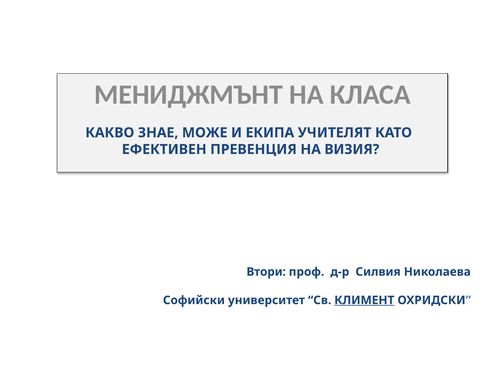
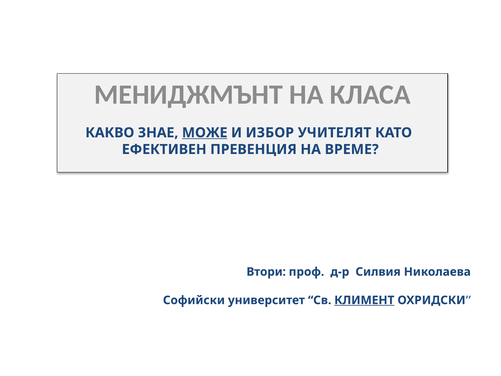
МОЖЕ underline: none -> present (205, 133)
ЕКИПА: ЕКИПА -> ИЗБОР (270, 133)
ВИЗИЯ: ВИЗИЯ -> ВРЕМЕ (352, 149)
